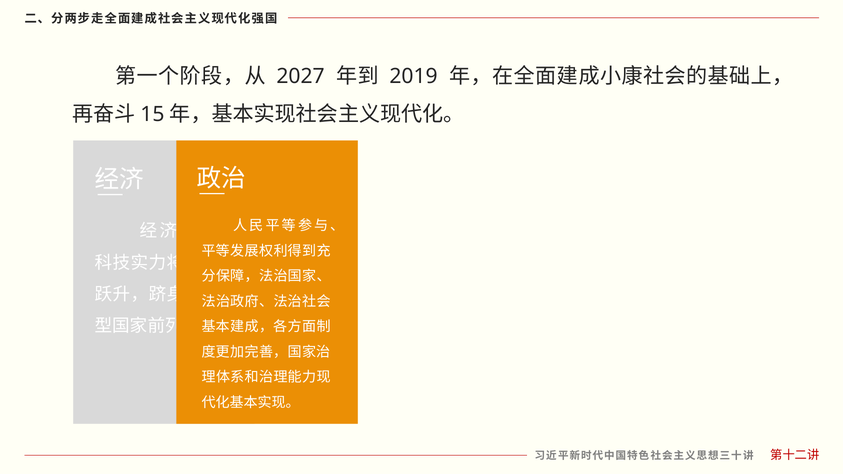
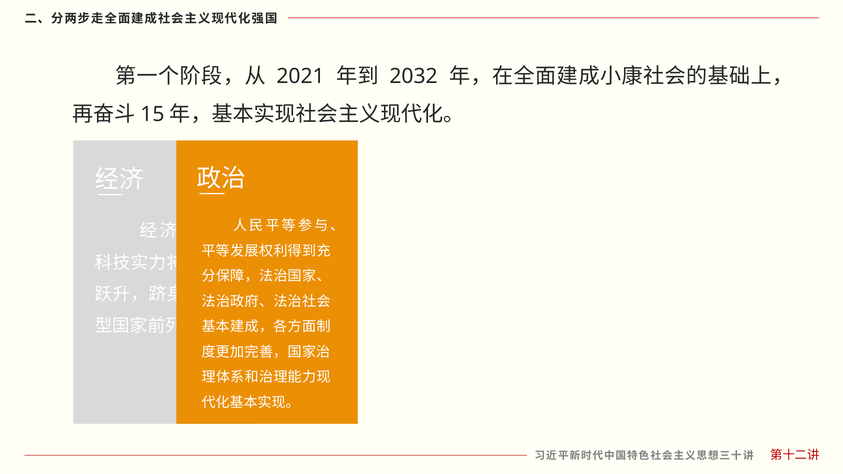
2027: 2027 -> 2021 (301, 77)
2019: 2019 -> 2032 (414, 77)
